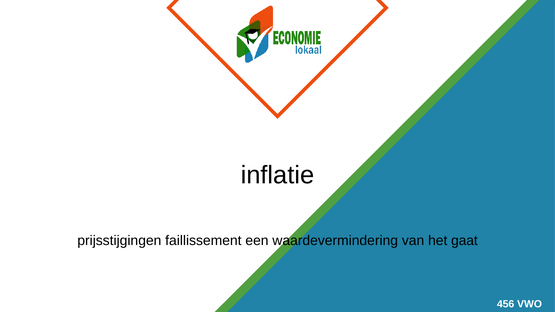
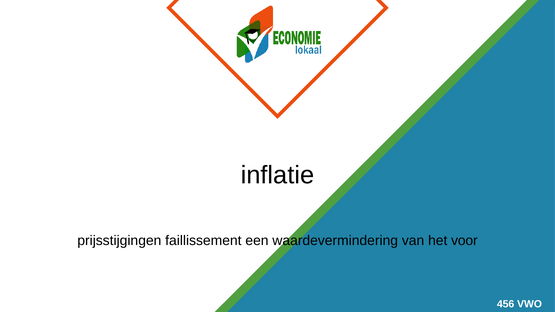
gaat: gaat -> voor (464, 241)
